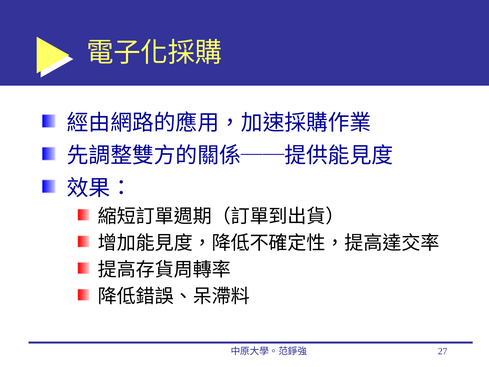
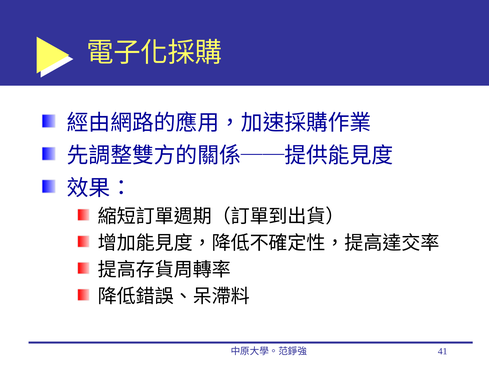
27: 27 -> 41 (443, 351)
